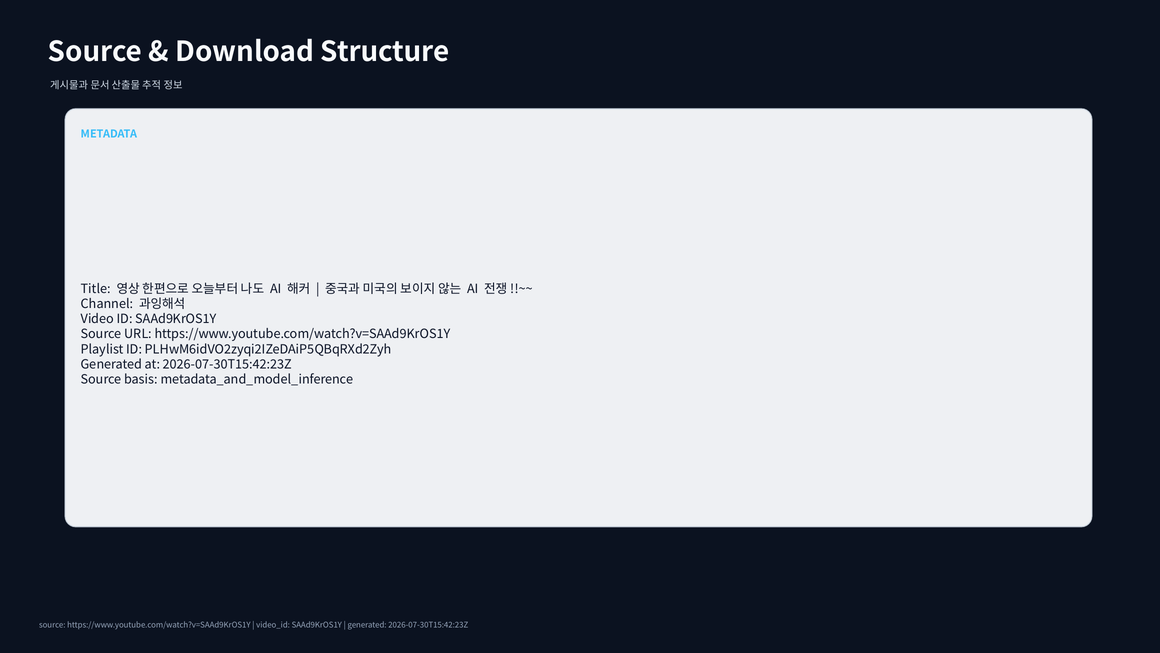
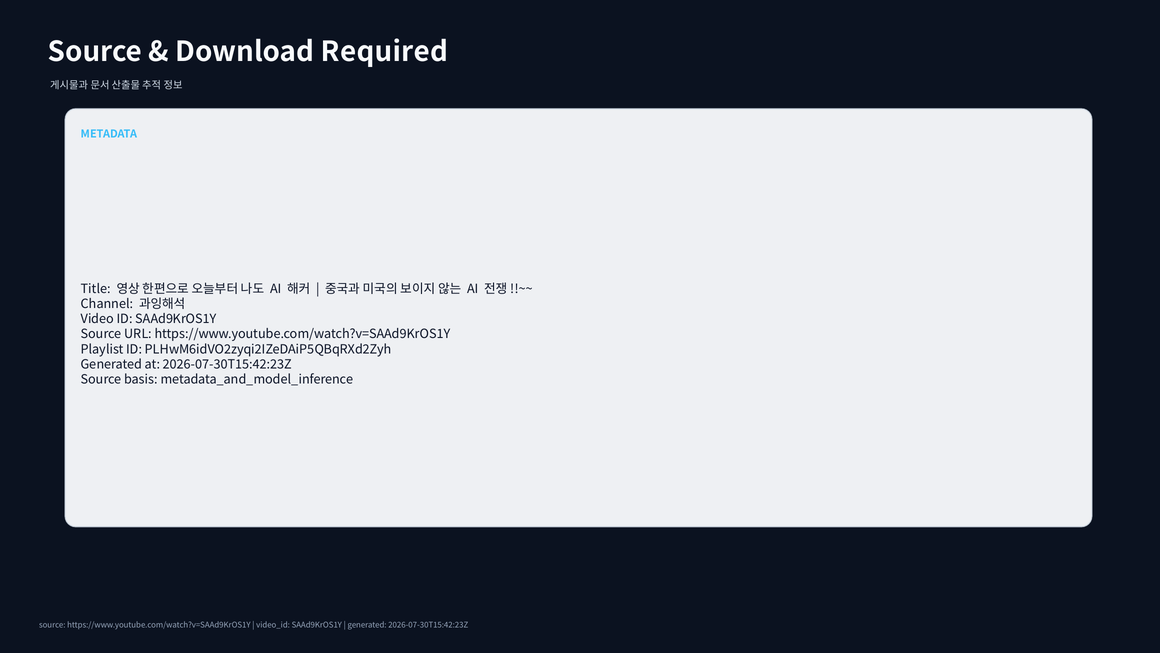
Structure: Structure -> Required (385, 52)
